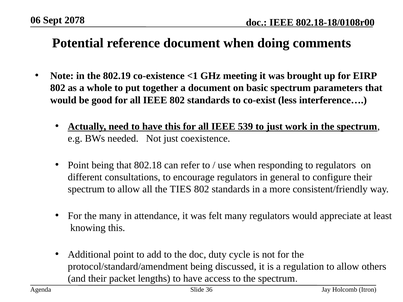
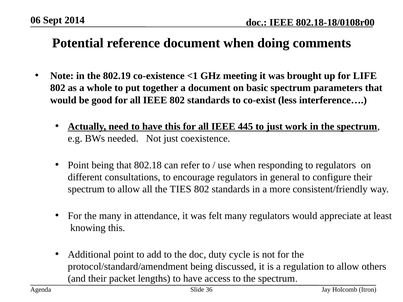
2078: 2078 -> 2014 (75, 20)
EIRP: EIRP -> LIFE (365, 76)
539: 539 -> 445 (245, 127)
